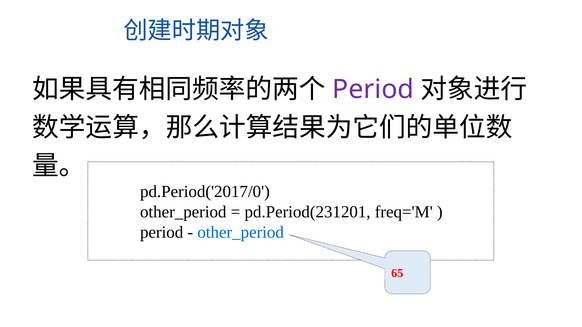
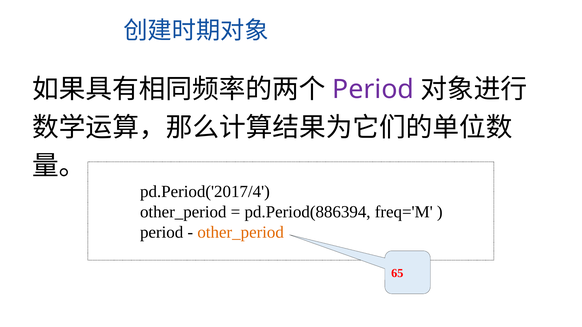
pd.Period('2017/0: pd.Period('2017/0 -> pd.Period('2017/4 (205, 192)
pd.Period(231201: pd.Period(231201 -> pd.Period(886394 (308, 212)
other_period colour: blue -> orange (241, 233)
